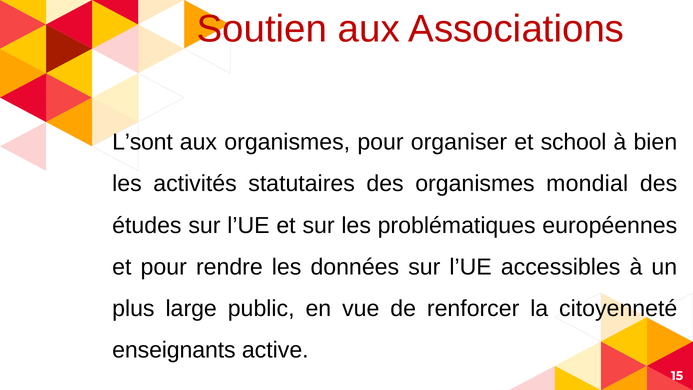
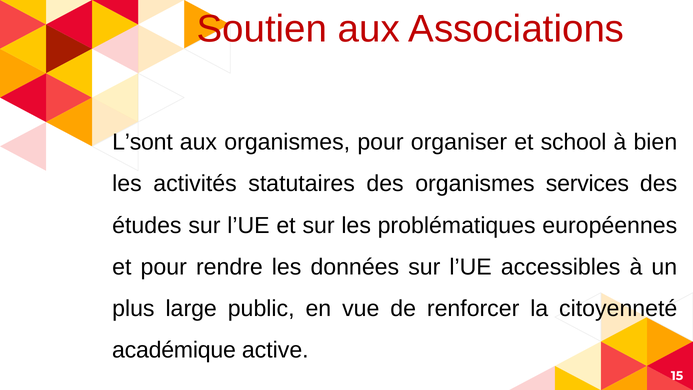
mondial: mondial -> services (587, 184)
enseignants: enseignants -> académique (174, 350)
